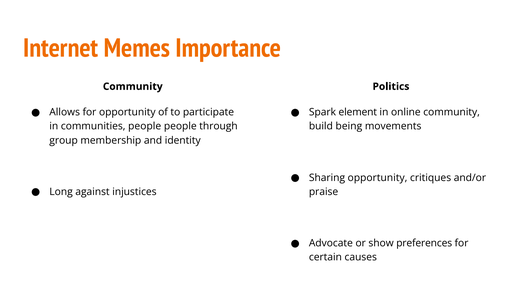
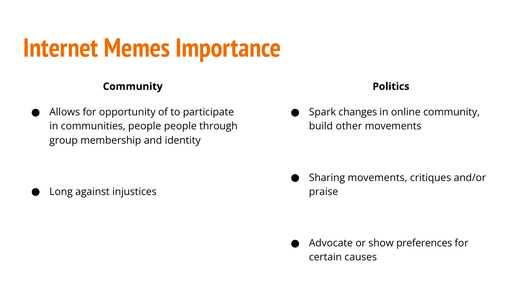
element: element -> changes (358, 112)
being: being -> other (349, 126)
Sharing opportunity: opportunity -> movements (377, 178)
